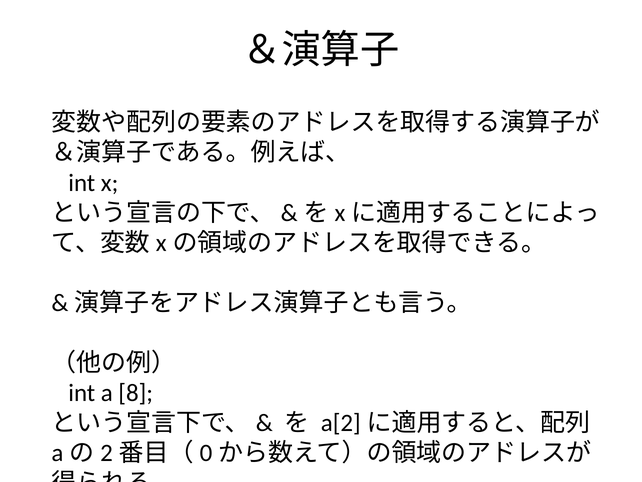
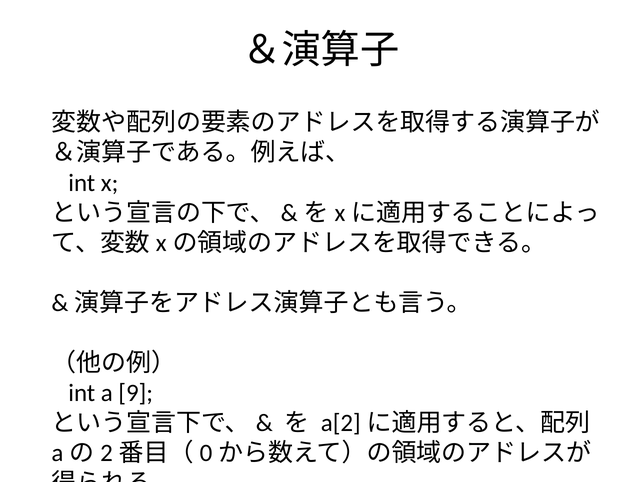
8: 8 -> 9 (136, 392)
